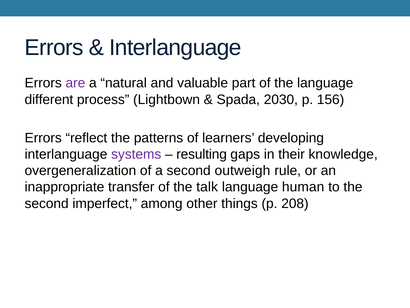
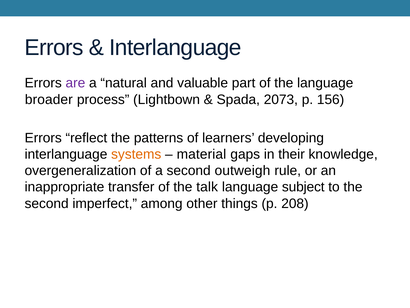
different: different -> broader (49, 99)
2030: 2030 -> 2073 (281, 99)
systems colour: purple -> orange (136, 154)
resulting: resulting -> material (201, 154)
human: human -> subject (303, 187)
